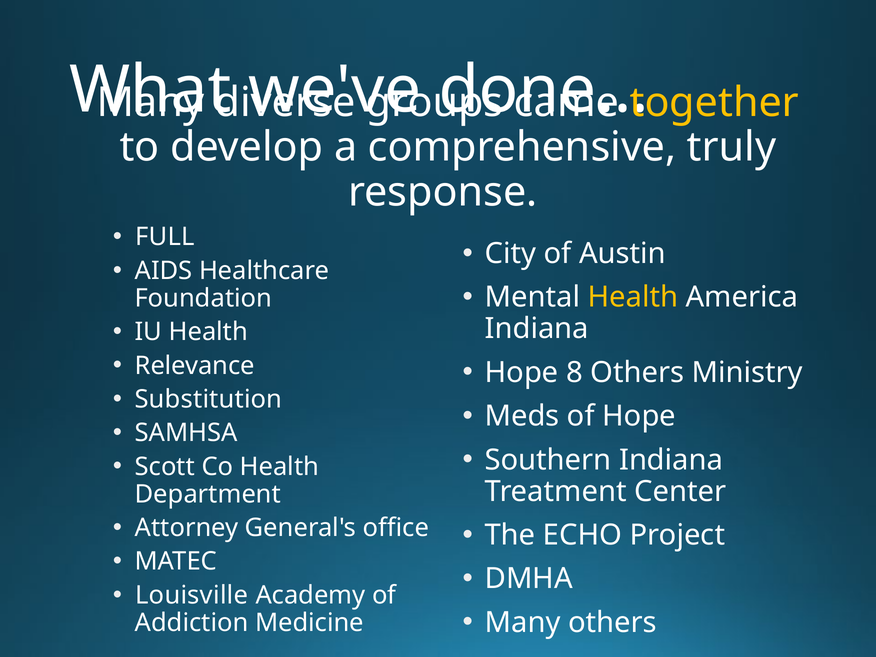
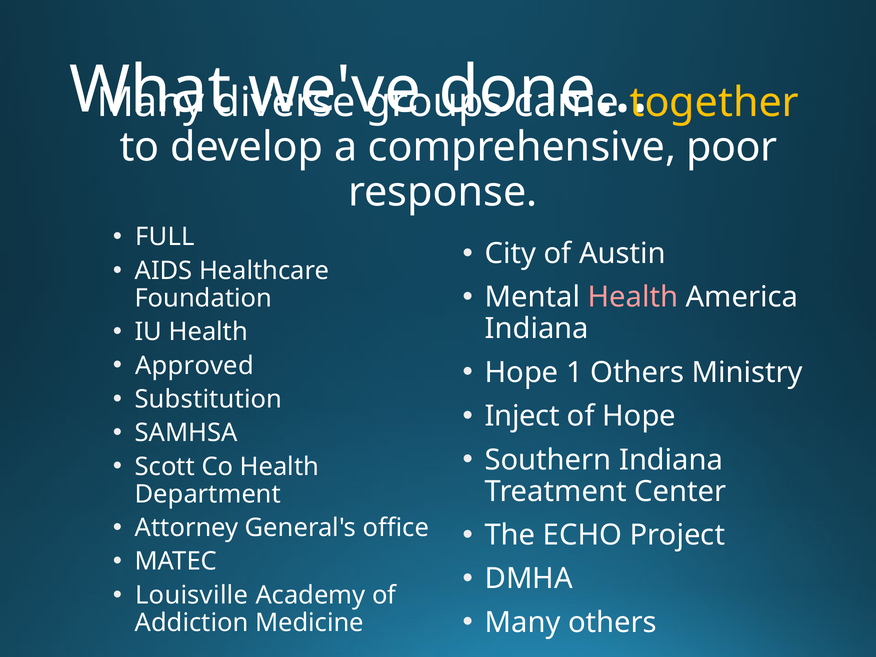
truly: truly -> poor (732, 147)
Health colour: yellow -> pink (633, 297)
Relevance: Relevance -> Approved (195, 366)
8: 8 -> 1 (574, 372)
Meds: Meds -> Inject (522, 416)
